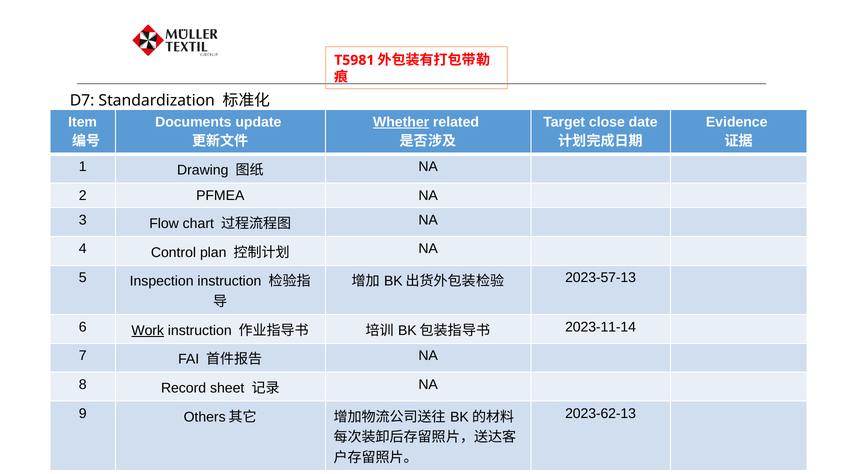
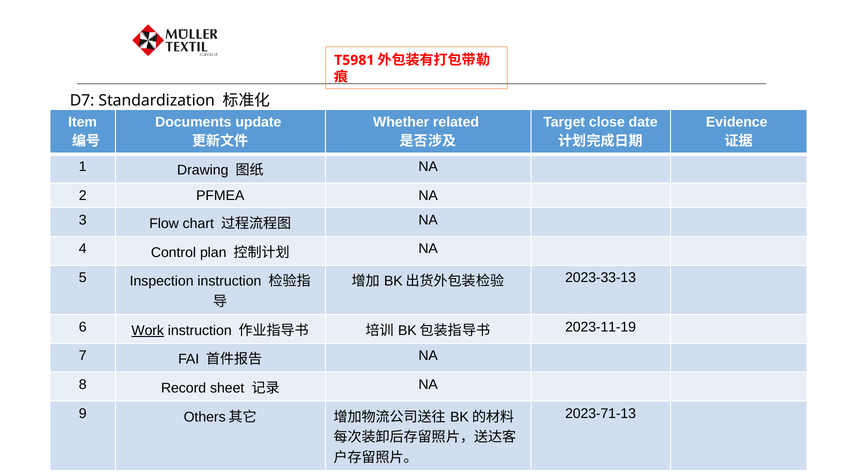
Whether underline: present -> none (401, 122)
2023-57-13: 2023-57-13 -> 2023-33-13 (601, 278)
2023-11-14: 2023-11-14 -> 2023-11-19 (601, 327)
2023-62-13: 2023-62-13 -> 2023-71-13 (601, 414)
